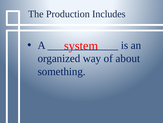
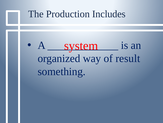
about: about -> result (128, 58)
